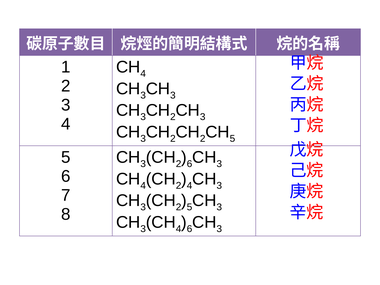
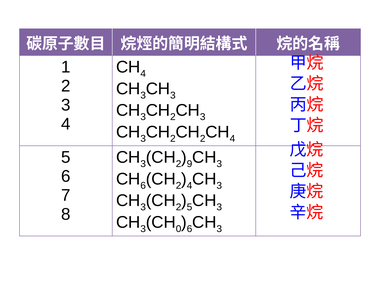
5: 5 -> 4 (232, 139)
6: 6 -> 9 (190, 164)
4: 4 -> 6 (143, 186)
4: 4 -> 0 (179, 229)
